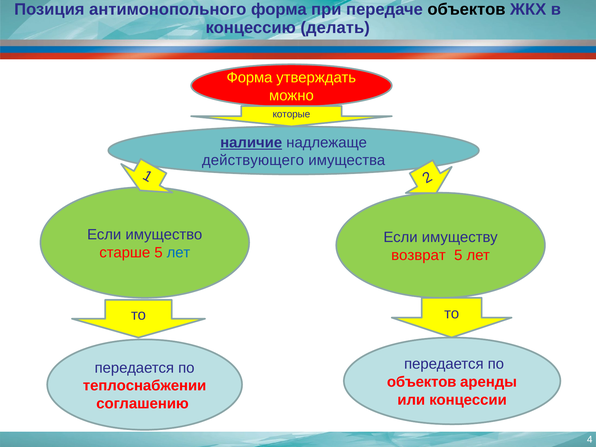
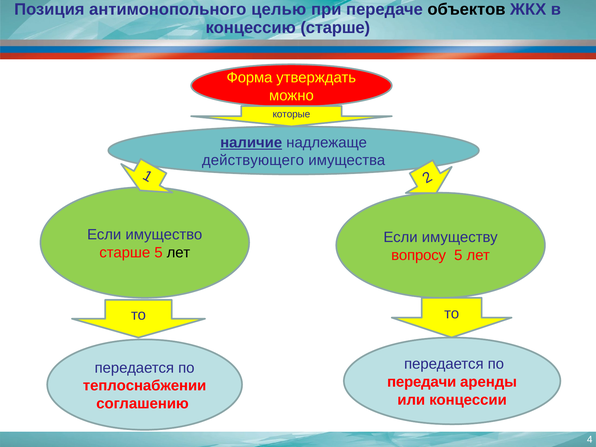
антимонопольного форма: форма -> целью (279, 9)
концессию делать: делать -> старше (335, 28)
лет colour: blue -> black (178, 252)
возврат: возврат -> вопросу (419, 255)
объектов: объектов -> передачи (422, 382)
